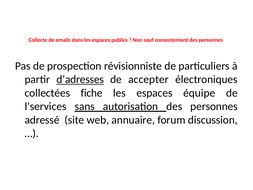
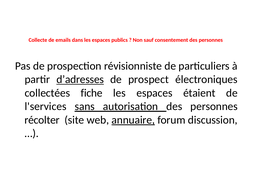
accepter: accepter -> prospect (149, 79)
équipe: équipe -> étaient (199, 93)
adressé: adressé -> récolter (42, 120)
annuaire underline: none -> present (133, 120)
